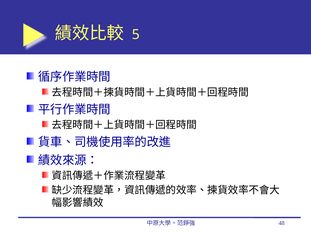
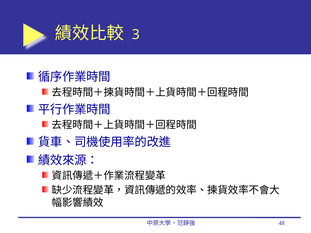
5: 5 -> 3 (136, 35)
